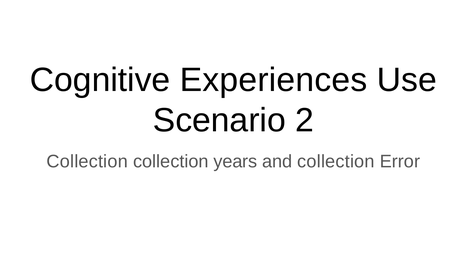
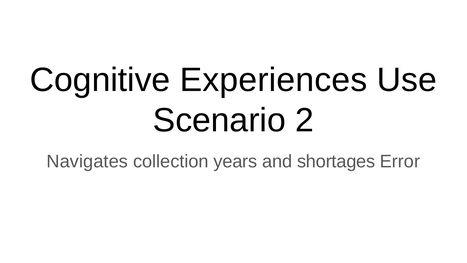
Collection: Collection -> Navigates (87, 161)
and collection: collection -> shortages (336, 161)
